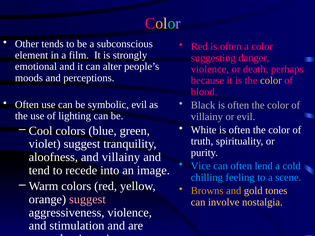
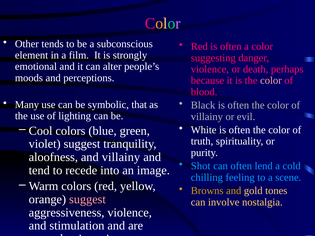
color colour: yellow -> pink (271, 81)
Often: Often -> Many (27, 105)
symbolic evil: evil -> that (139, 105)
Vice: Vice -> Shot (201, 166)
